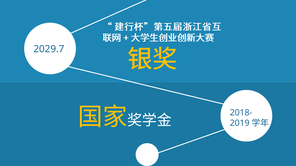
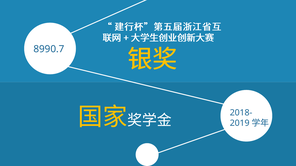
2029.7: 2029.7 -> 8990.7 (49, 49)
